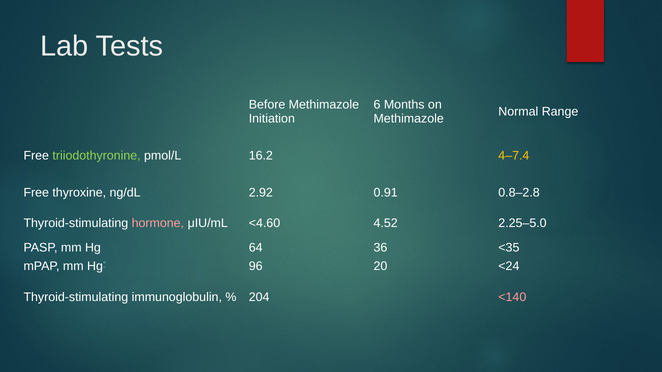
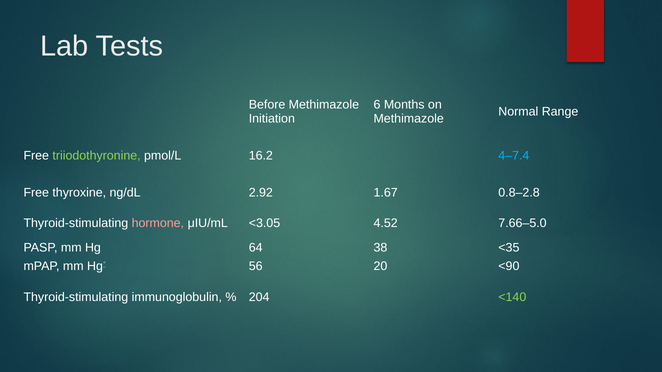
4–7.4 colour: yellow -> light blue (514, 156)
0.91: 0.91 -> 1.67 (386, 193)
<4.60: <4.60 -> <3.05 (264, 224)
2.25–5.0: 2.25–5.0 -> 7.66–5.0 (522, 224)
36: 36 -> 38 (380, 248)
96: 96 -> 56 (256, 266)
<24: <24 -> <90 (509, 266)
<140 colour: pink -> light green (512, 297)
